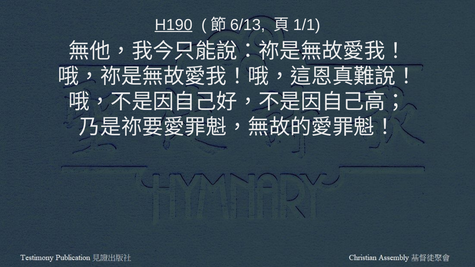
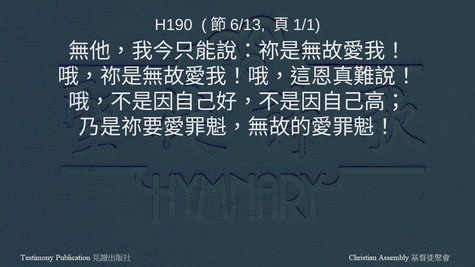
H190 underline: present -> none (174, 25)
